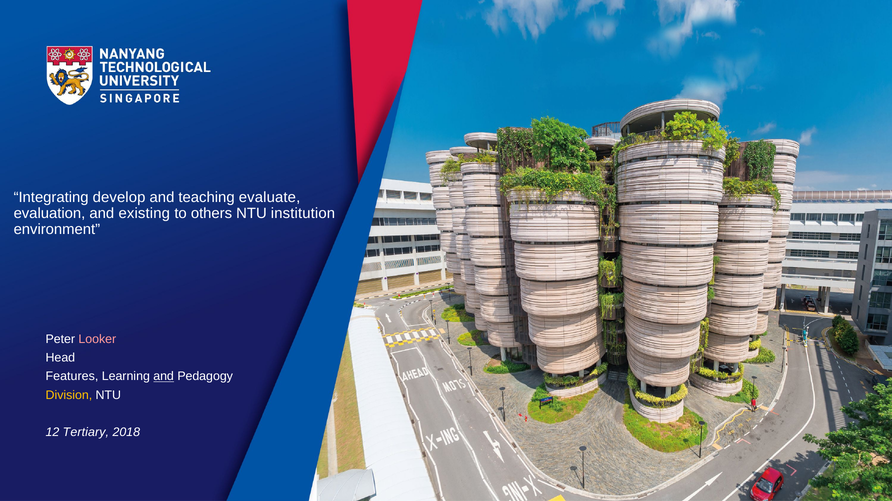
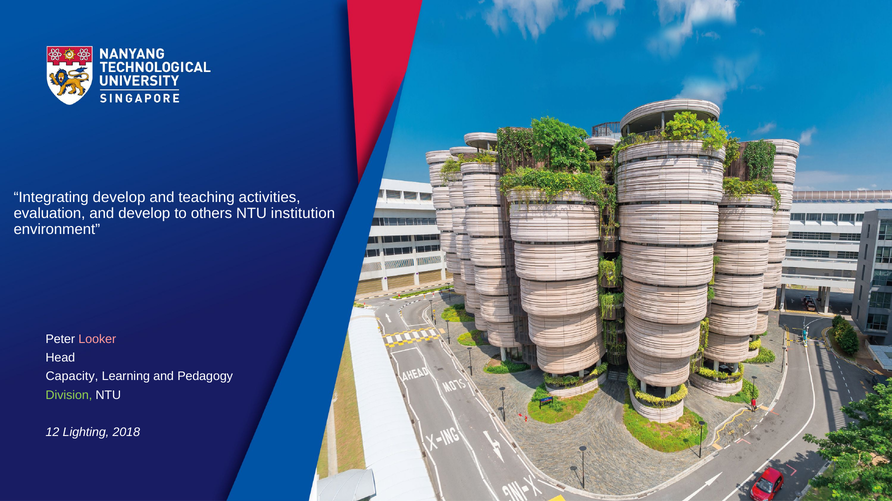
evaluate: evaluate -> activities (270, 198)
and existing: existing -> develop (144, 214)
Features: Features -> Capacity (72, 377)
and underline: present -> none (164, 377)
Division colour: yellow -> light green (69, 396)
Tertiary: Tertiary -> Lighting (86, 433)
